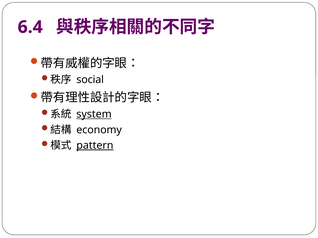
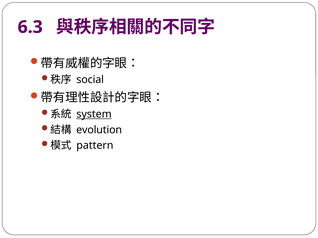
6.4: 6.4 -> 6.3 (30, 27)
economy: economy -> evolution (99, 130)
pattern underline: present -> none (95, 146)
